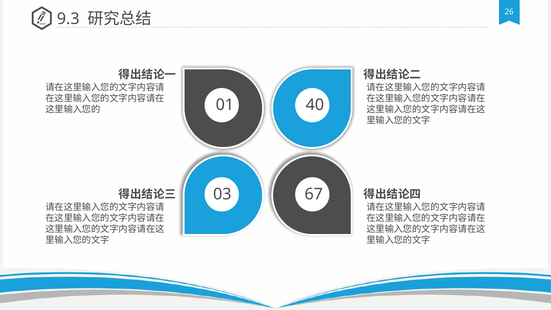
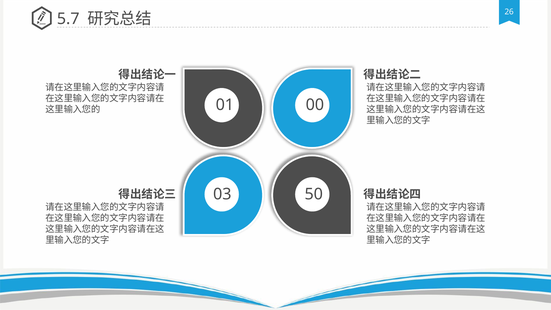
9.3: 9.3 -> 5.7 (68, 19)
40: 40 -> 00 (315, 105)
67: 67 -> 50 (314, 194)
